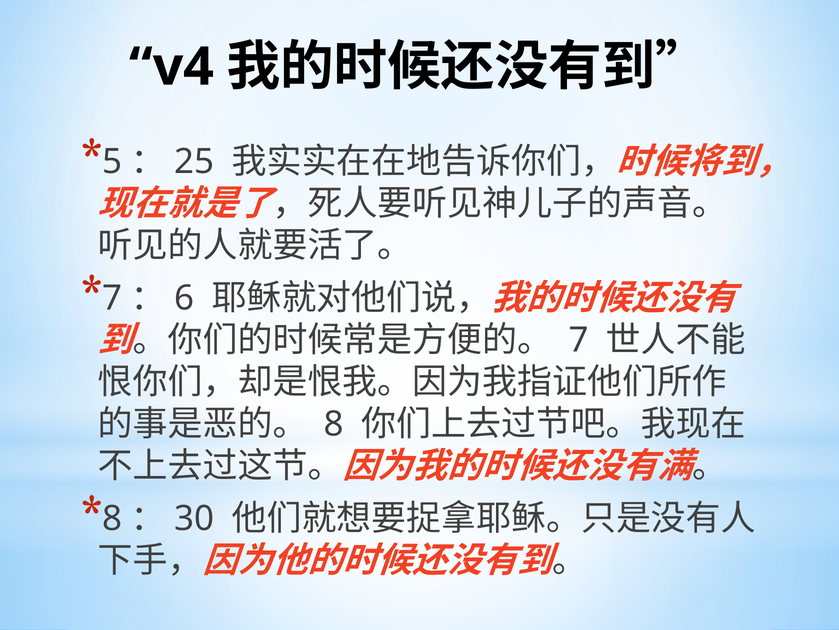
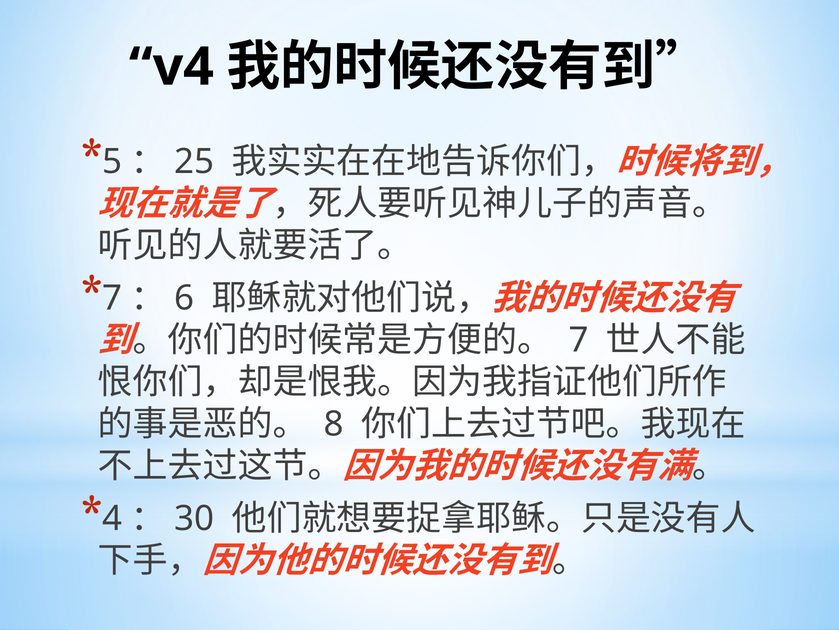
8: 8 -> 4 (112, 518)
